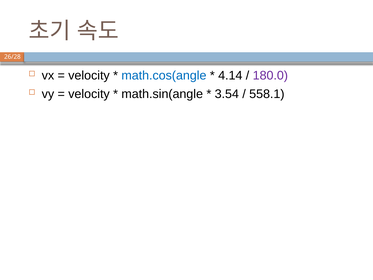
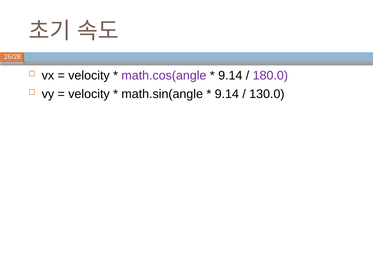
math.cos(angle colour: blue -> purple (164, 75)
4.14: 4.14 -> 9.14 (230, 75)
3.54: 3.54 -> 9.14 (227, 94)
558.1: 558.1 -> 130.0 (267, 94)
